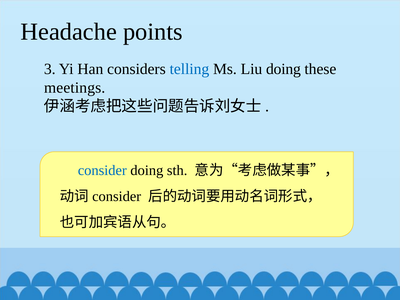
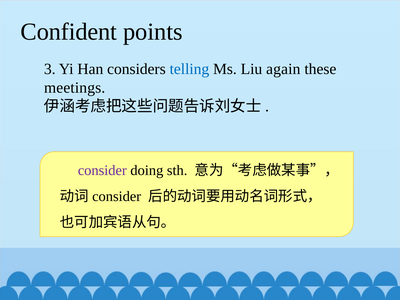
Headache: Headache -> Confident (69, 32)
Liu doing: doing -> again (283, 69)
consider colour: blue -> purple (102, 170)
